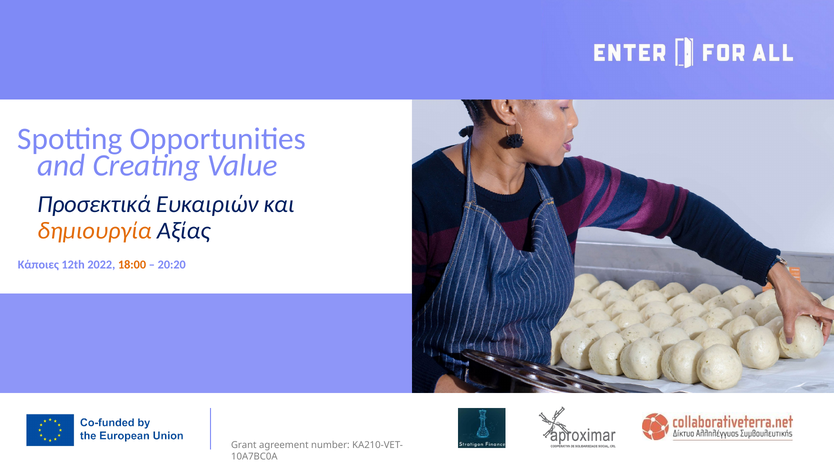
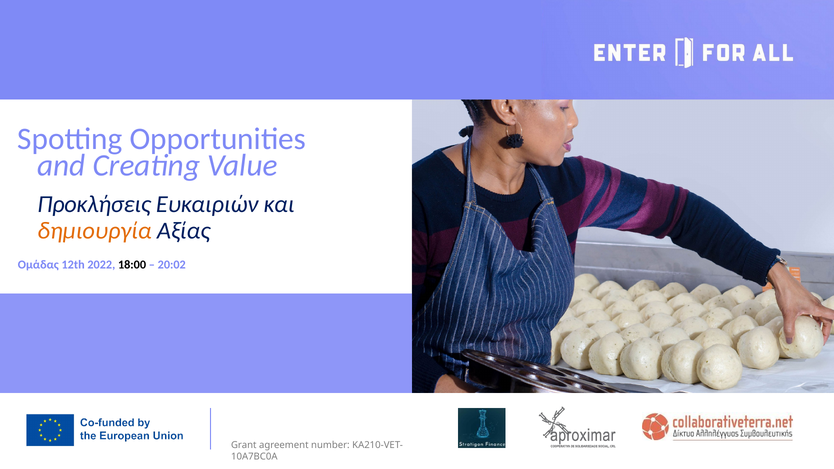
Προσεκτικά: Προσεκτικά -> Προκλήσεις (94, 204)
Κάποιες: Κάποιες -> Ομάδας (38, 265)
18:00 colour: orange -> black (132, 265)
20:20: 20:20 -> 20:02 (172, 265)
